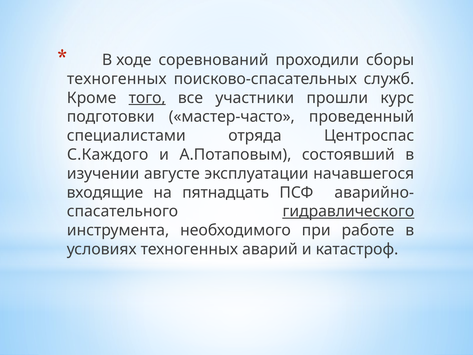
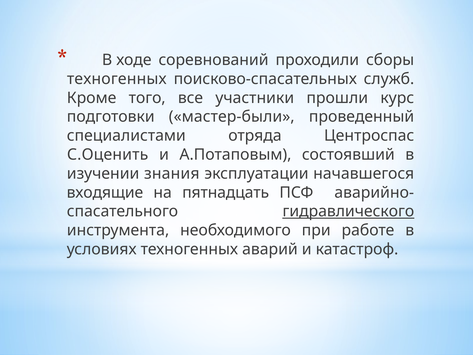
того underline: present -> none (147, 98)
мастер-часто: мастер-часто -> мастер-были (232, 117)
С.Каждого: С.Каждого -> С.Оценить (108, 155)
августе: августе -> знания (172, 173)
